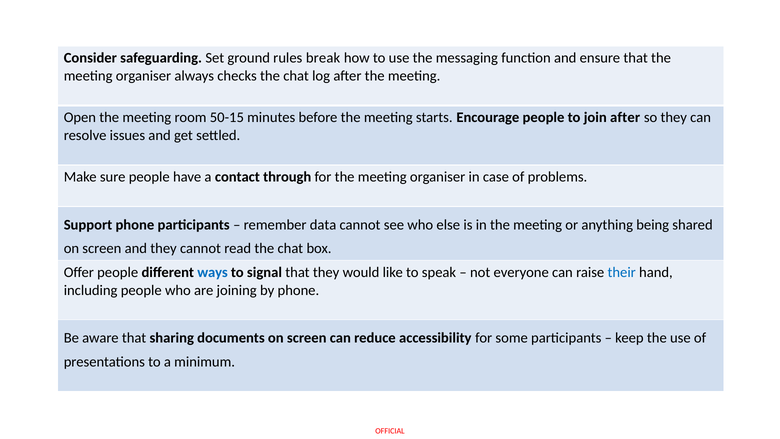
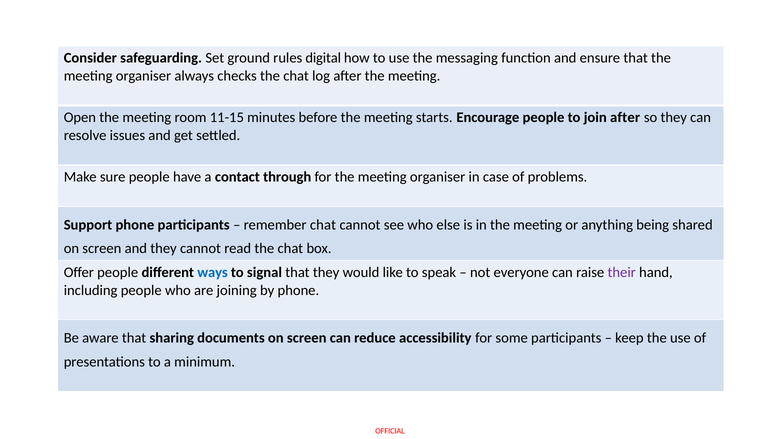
break: break -> digital (323, 58)
50-15: 50-15 -> 11-15 (227, 117)
remember data: data -> chat (323, 225)
their colour: blue -> purple (622, 272)
